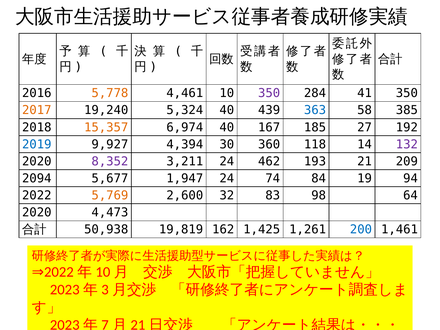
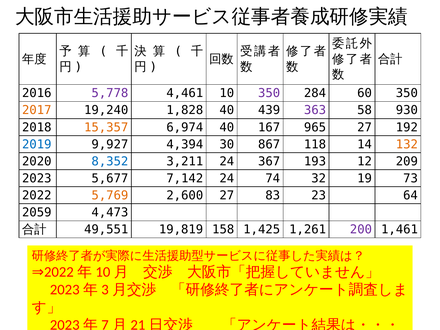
5,778 colour: orange -> purple (110, 93)
41: 41 -> 60 (365, 93)
5,324: 5,324 -> 1,828 (185, 110)
363 colour: blue -> purple (315, 110)
385: 385 -> 930 (407, 110)
185: 185 -> 965 (315, 127)
360: 360 -> 867 (269, 144)
132 colour: purple -> orange (407, 144)
8,352 colour: purple -> blue (110, 161)
462: 462 -> 367 (269, 161)
21: 21 -> 12 (365, 161)
2094: 2094 -> 2023 (37, 178)
1,947: 1,947 -> 7,142 (185, 178)
84: 84 -> 32 (319, 178)
94: 94 -> 73 (411, 178)
2,600 32: 32 -> 27 (227, 195)
98: 98 -> 23 (319, 195)
2020: 2020 -> 2059 (37, 212)
50,938: 50,938 -> 49,551 (106, 229)
162: 162 -> 158 (223, 229)
200 colour: blue -> purple (361, 229)
